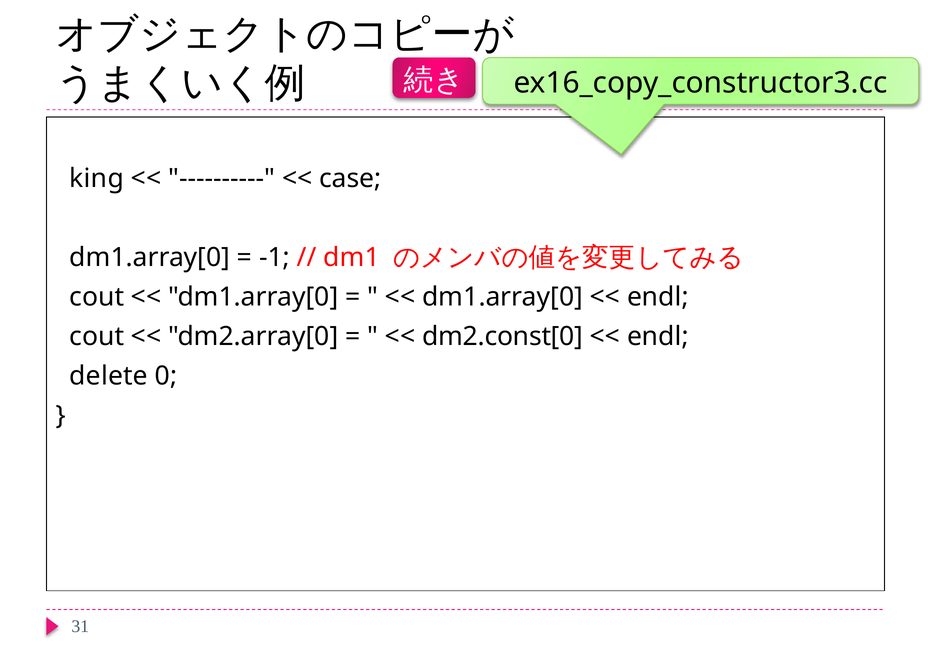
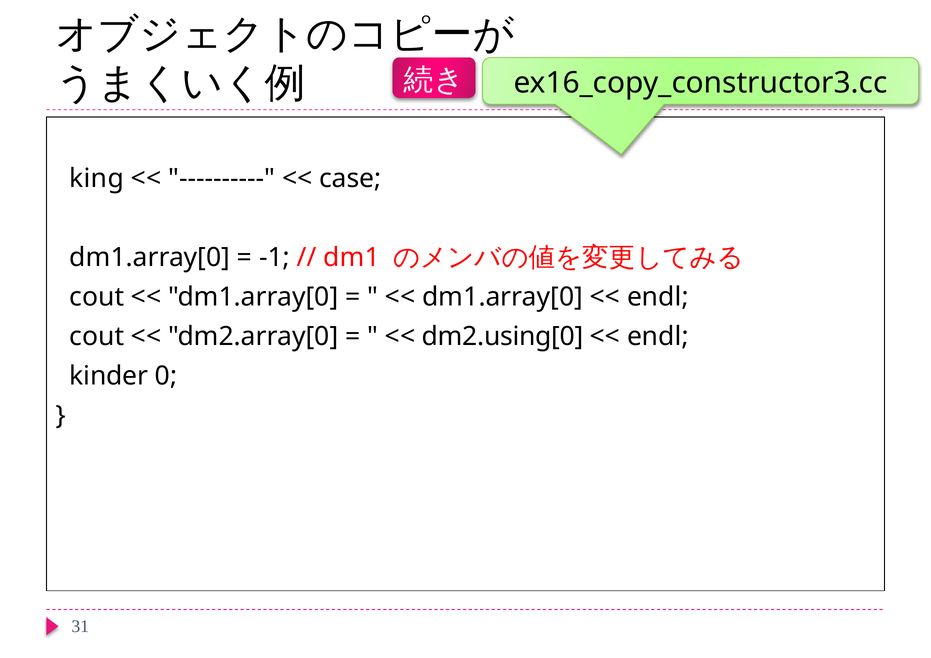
dm2.const[0: dm2.const[0 -> dm2.using[0 (503, 337)
delete: delete -> kinder (109, 376)
